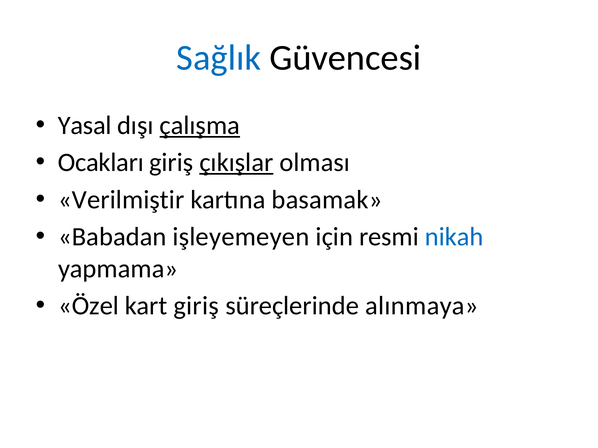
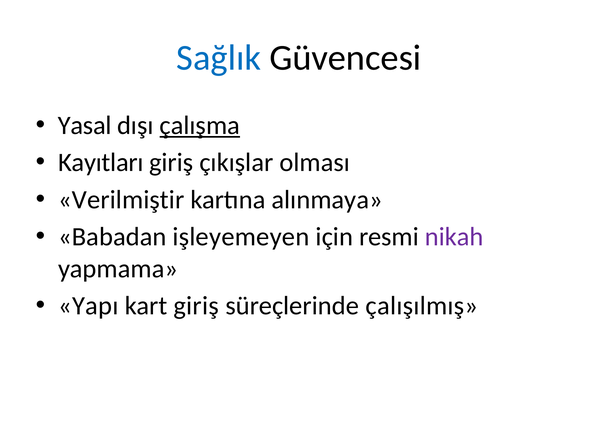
Ocakları: Ocakları -> Kayıtları (101, 163)
çıkışlar underline: present -> none (236, 163)
basamak: basamak -> alınmaya (327, 200)
nikah colour: blue -> purple (454, 237)
Özel: Özel -> Yapı (88, 306)
alınmaya: alınmaya -> çalışılmış (422, 306)
